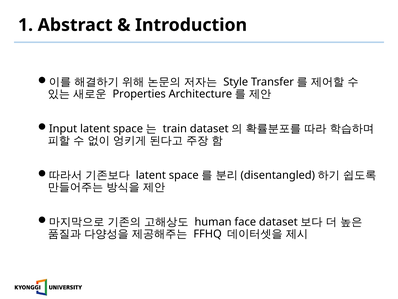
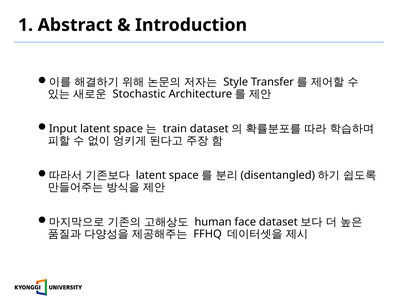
Properties: Properties -> Stochastic (139, 94)
